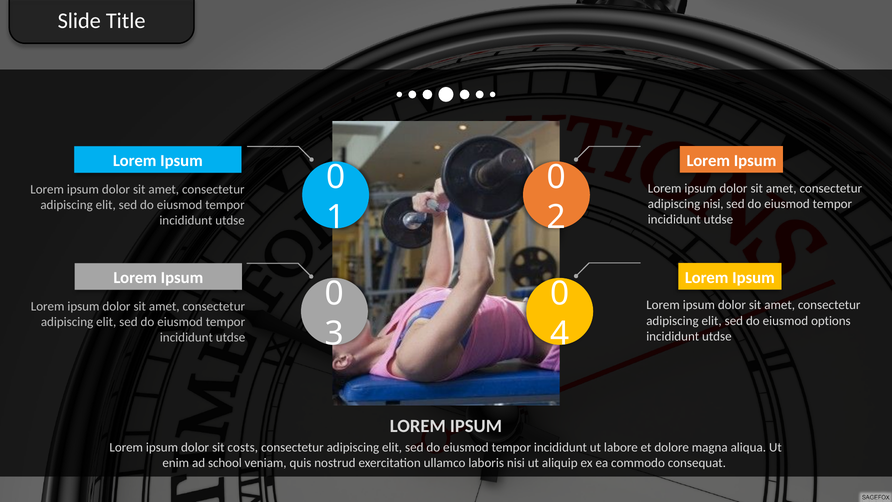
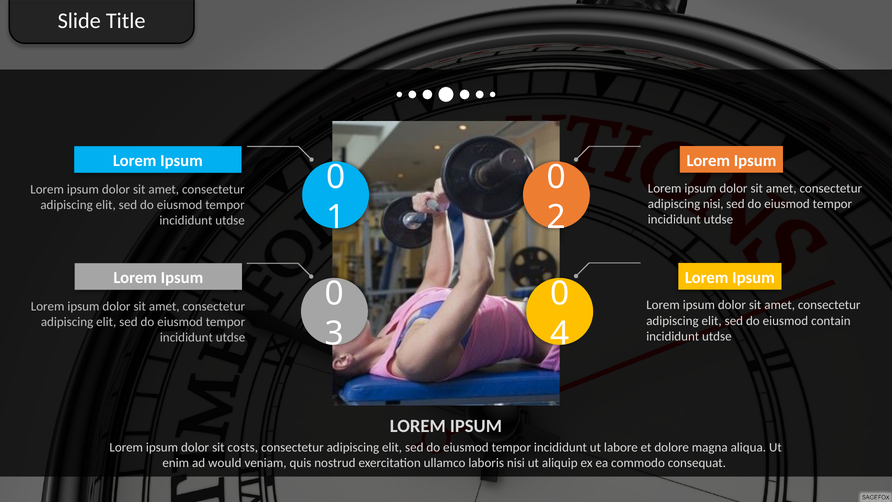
options: options -> contain (831, 321)
school: school -> would (225, 463)
